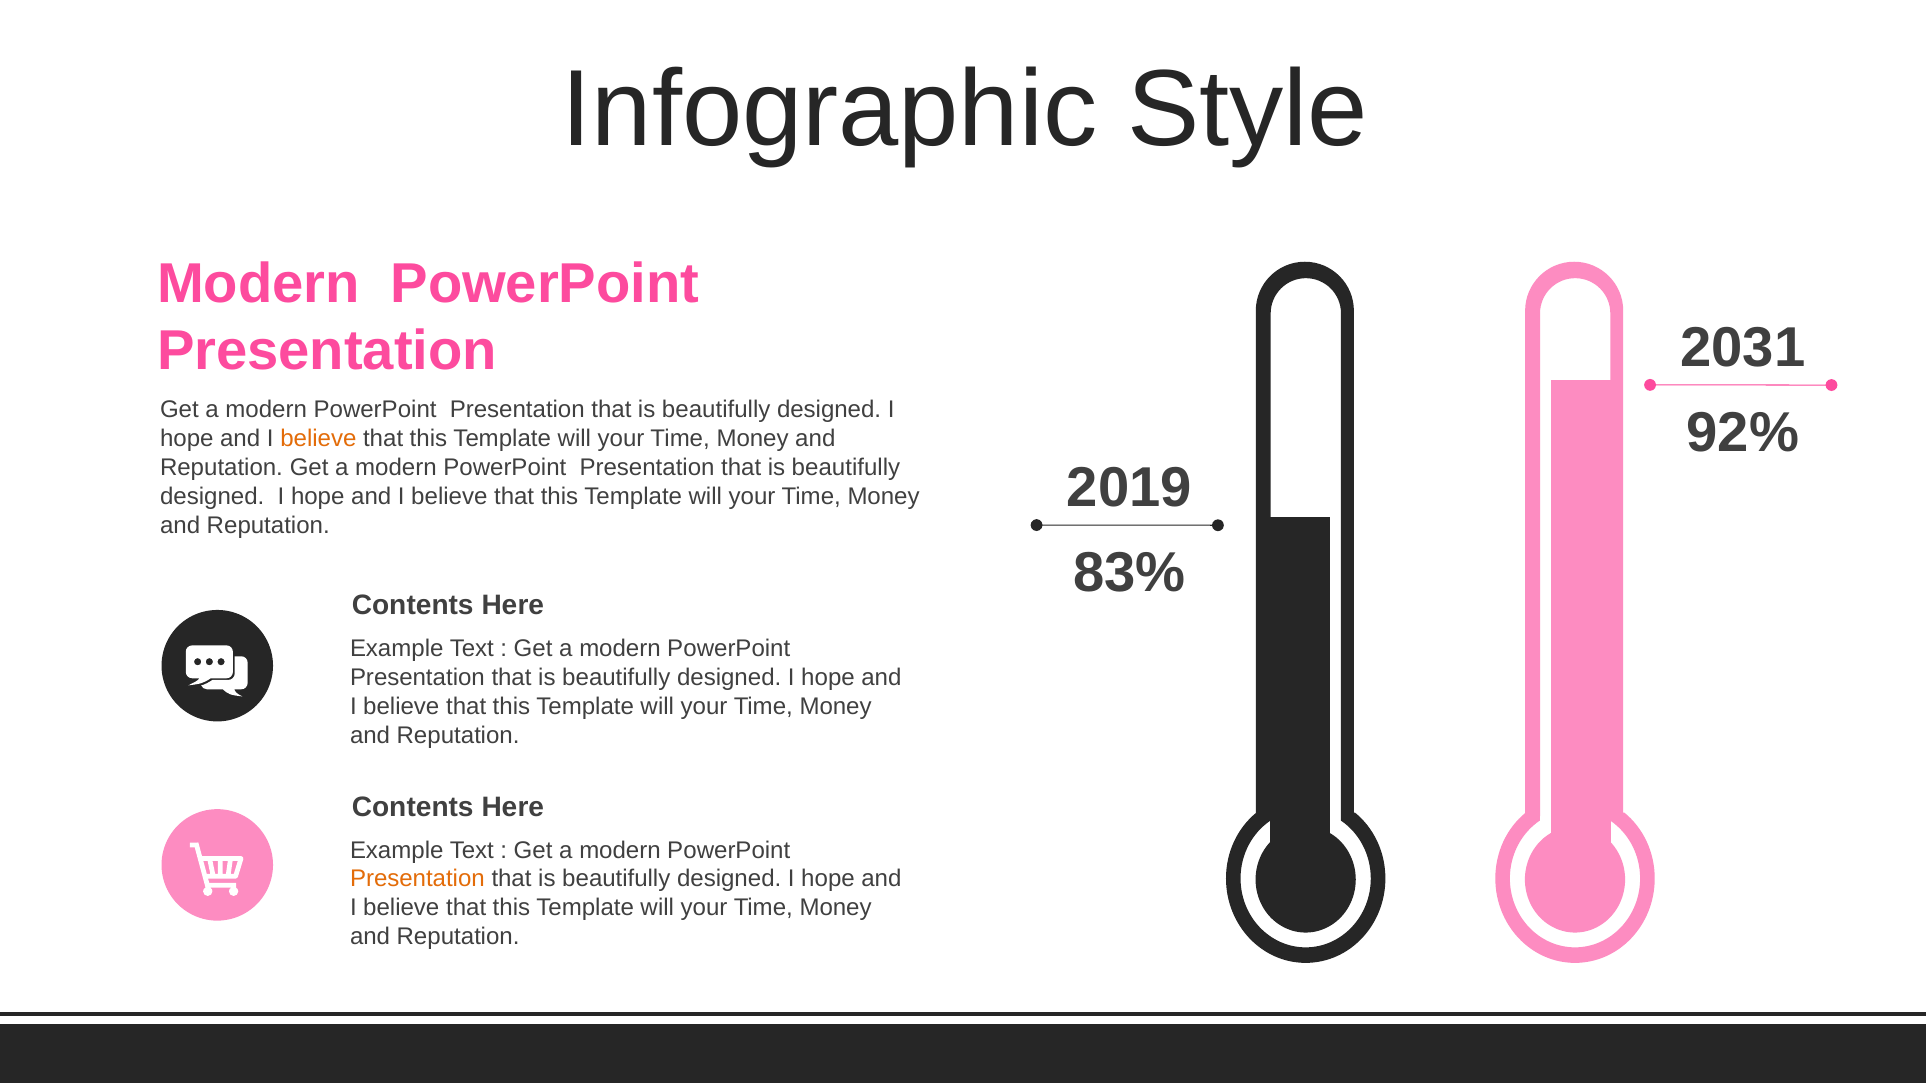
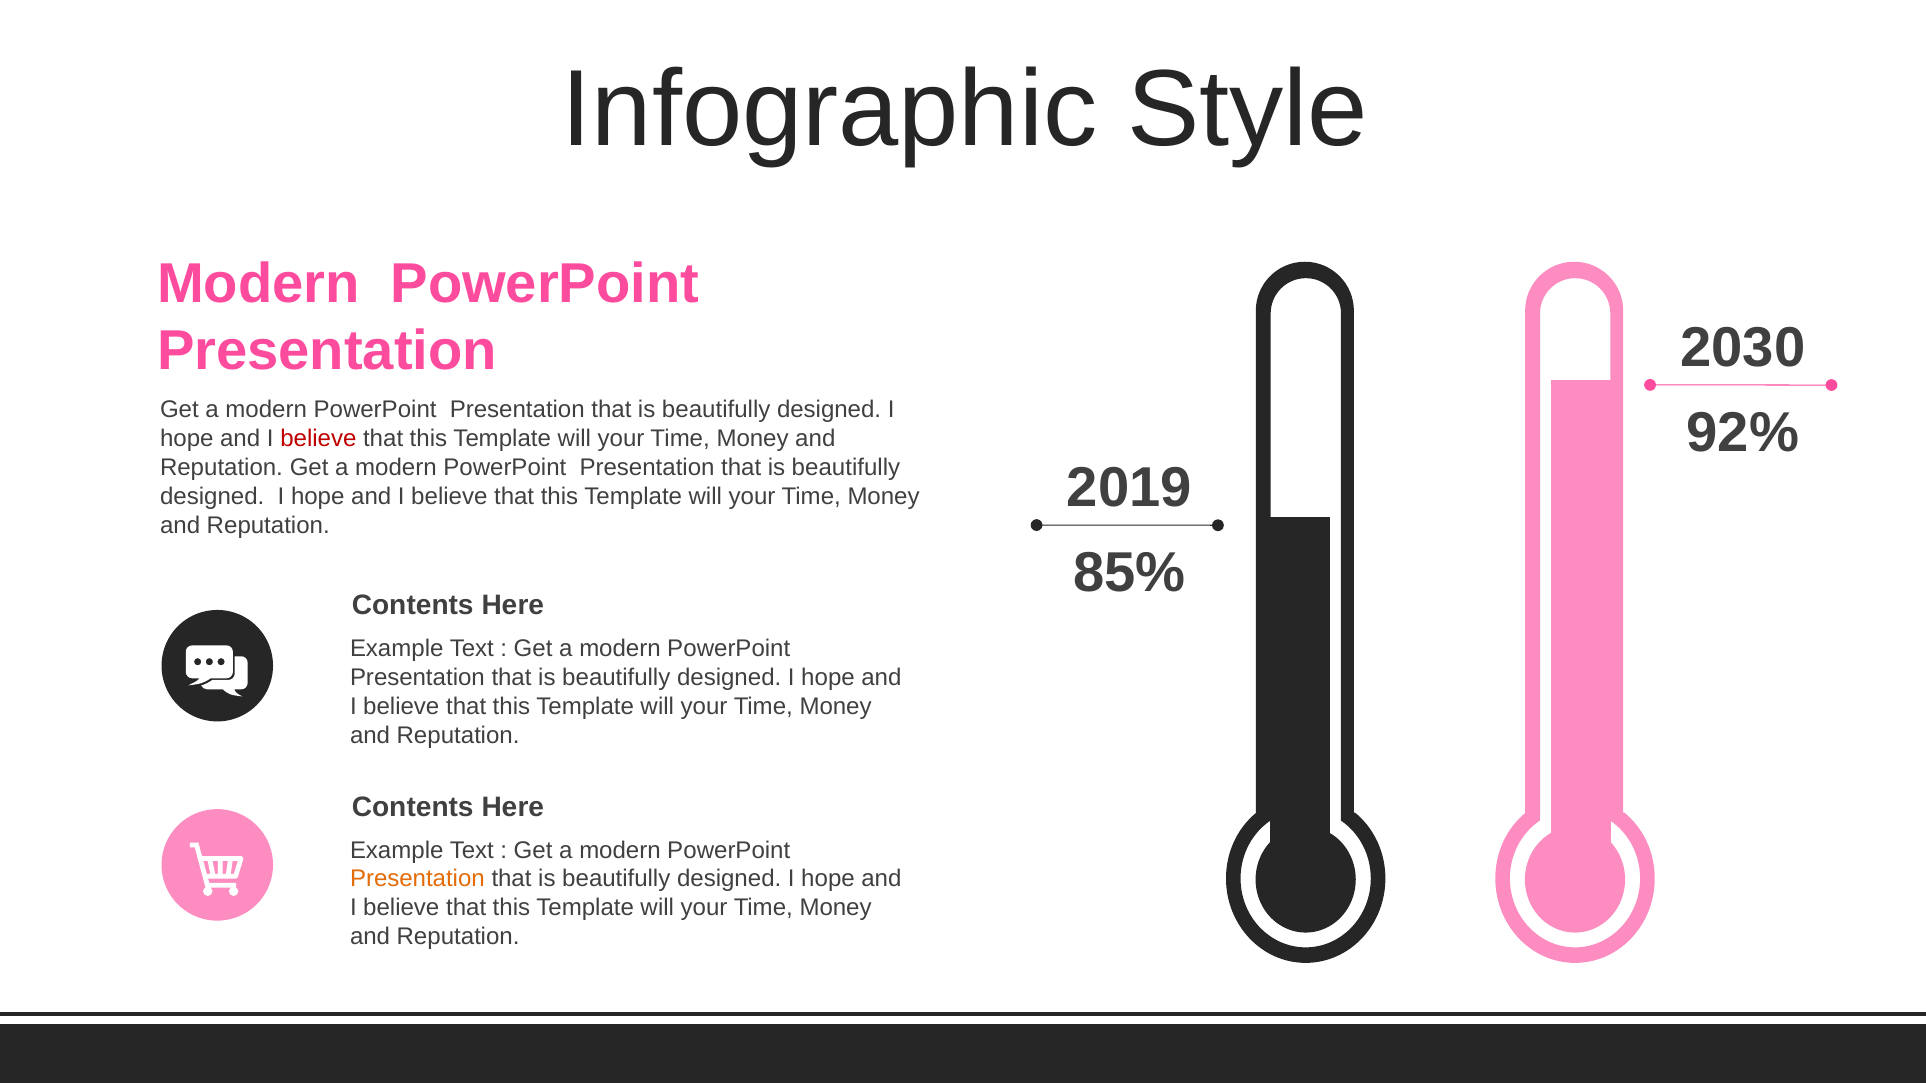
2031: 2031 -> 2030 (1743, 348)
believe colour: orange -> red (318, 439)
83%: 83% -> 85% (1129, 573)
